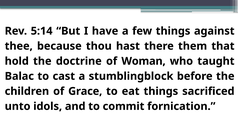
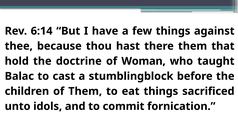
5:14: 5:14 -> 6:14 (42, 31)
of Grace: Grace -> Them (85, 91)
